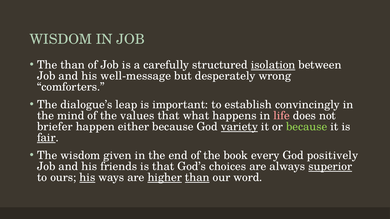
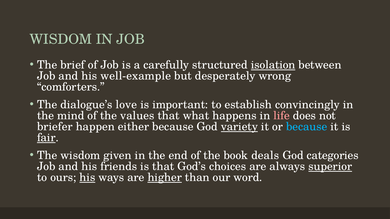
The than: than -> brief (73, 65)
well-message: well-message -> well-example (136, 76)
leap: leap -> love (126, 105)
because colour: light green -> light blue (307, 127)
every: every -> deals (265, 156)
positively: positively -> categories (333, 156)
than underline: present -> none (197, 178)
